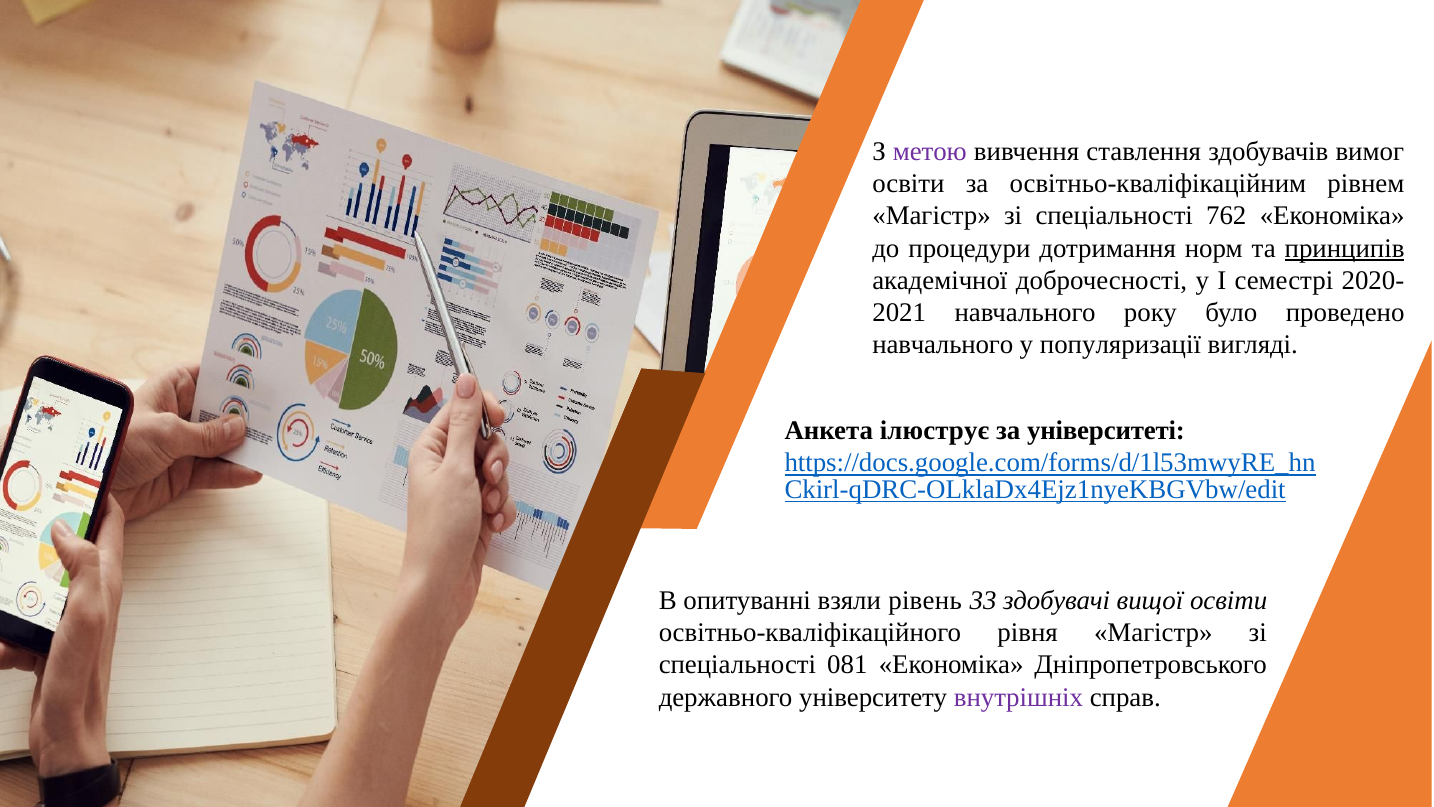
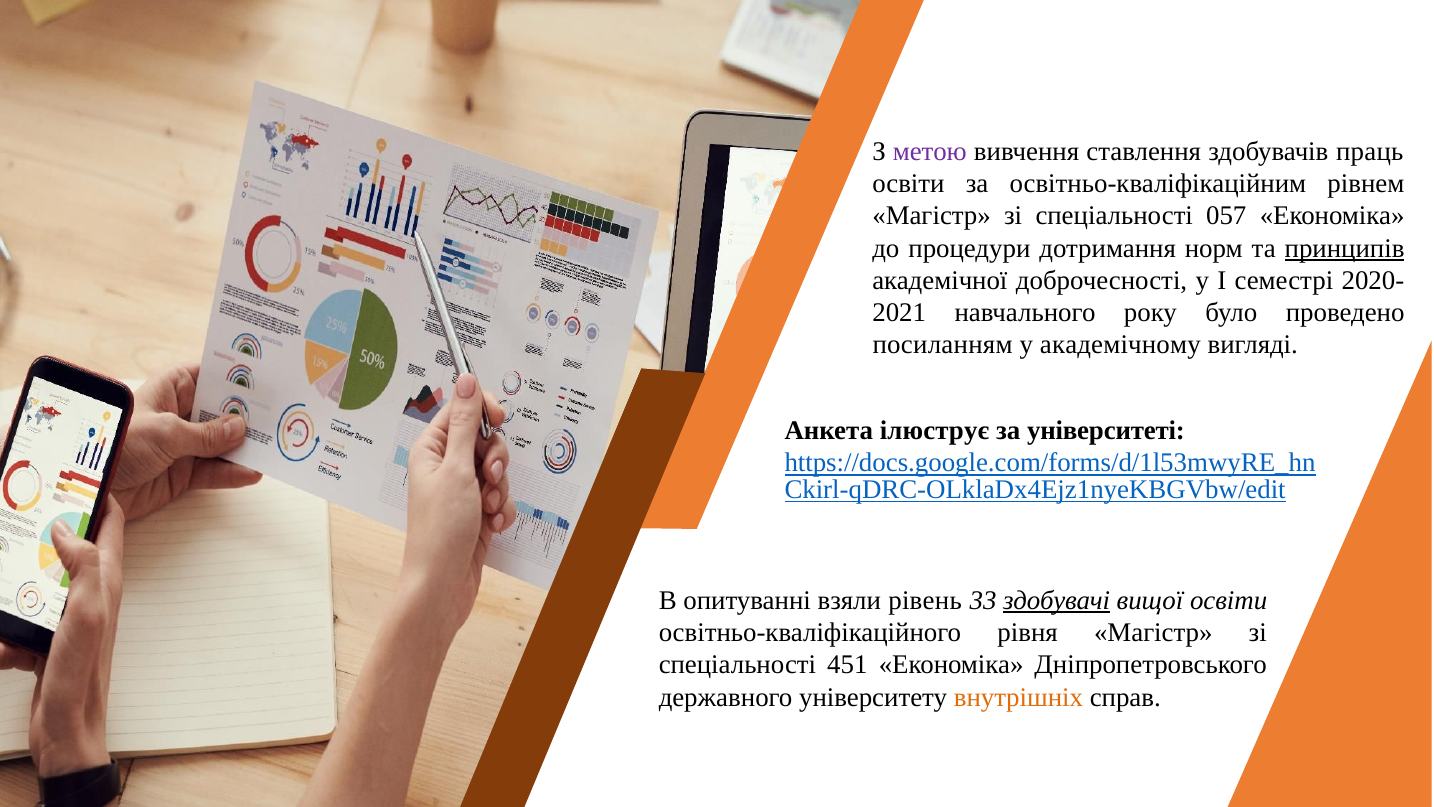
вимог: вимог -> праць (1370, 151)
762: 762 -> 057 (1226, 216)
навчального: навчального -> посиланням (943, 345)
популяризації: популяризації -> академічному (1120, 345)
здобувачі underline: none -> present (1057, 600)
081: 081 -> 451 (847, 665)
внутрішніх colour: purple -> orange (1019, 697)
